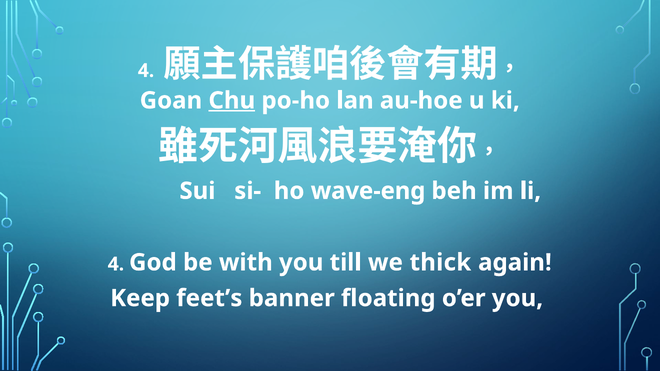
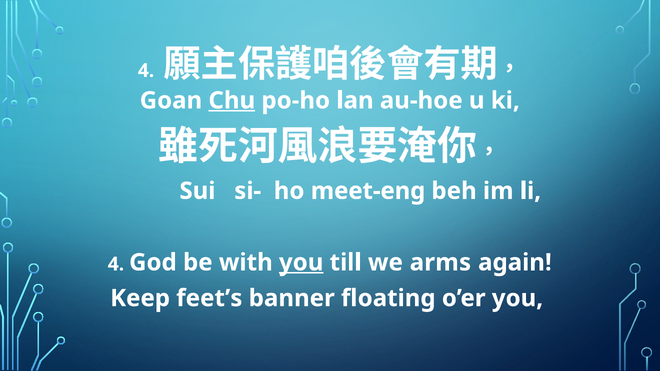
wave-eng: wave-eng -> meet-eng (368, 191)
you underline: none -> present (301, 263)
thick: thick -> arms (440, 263)
